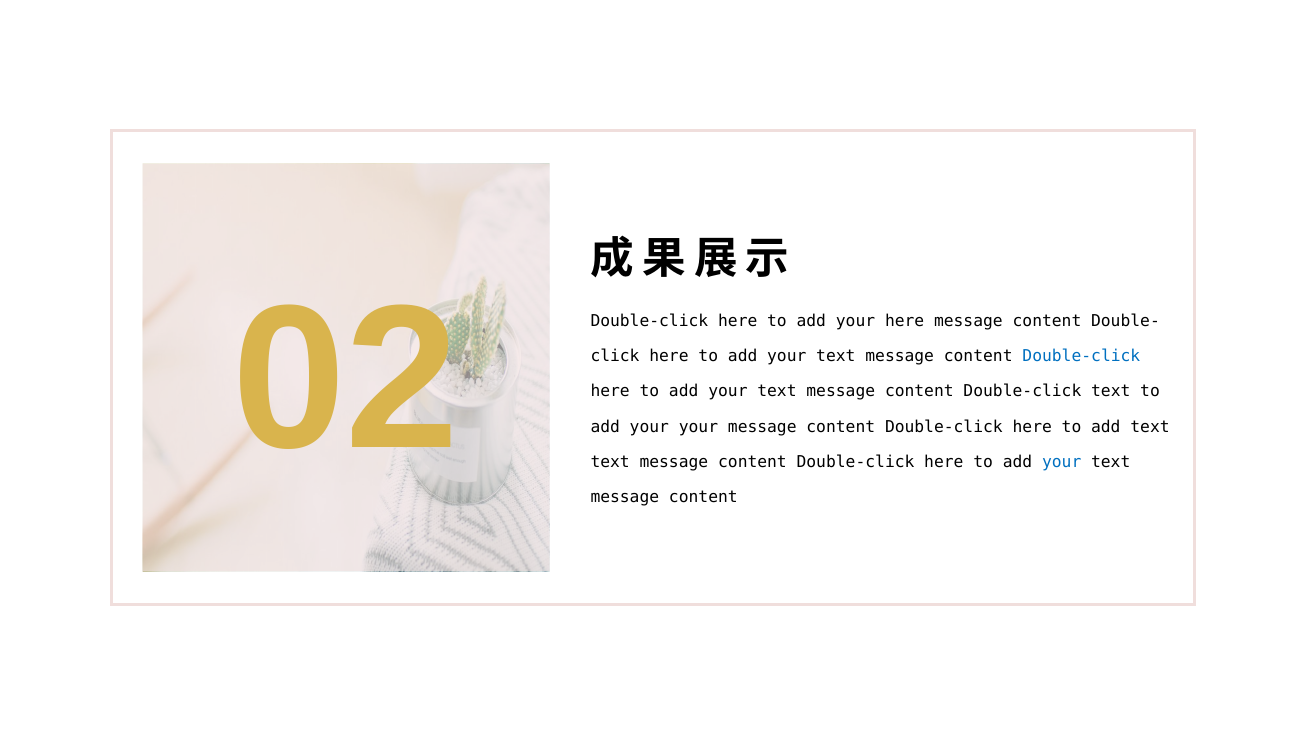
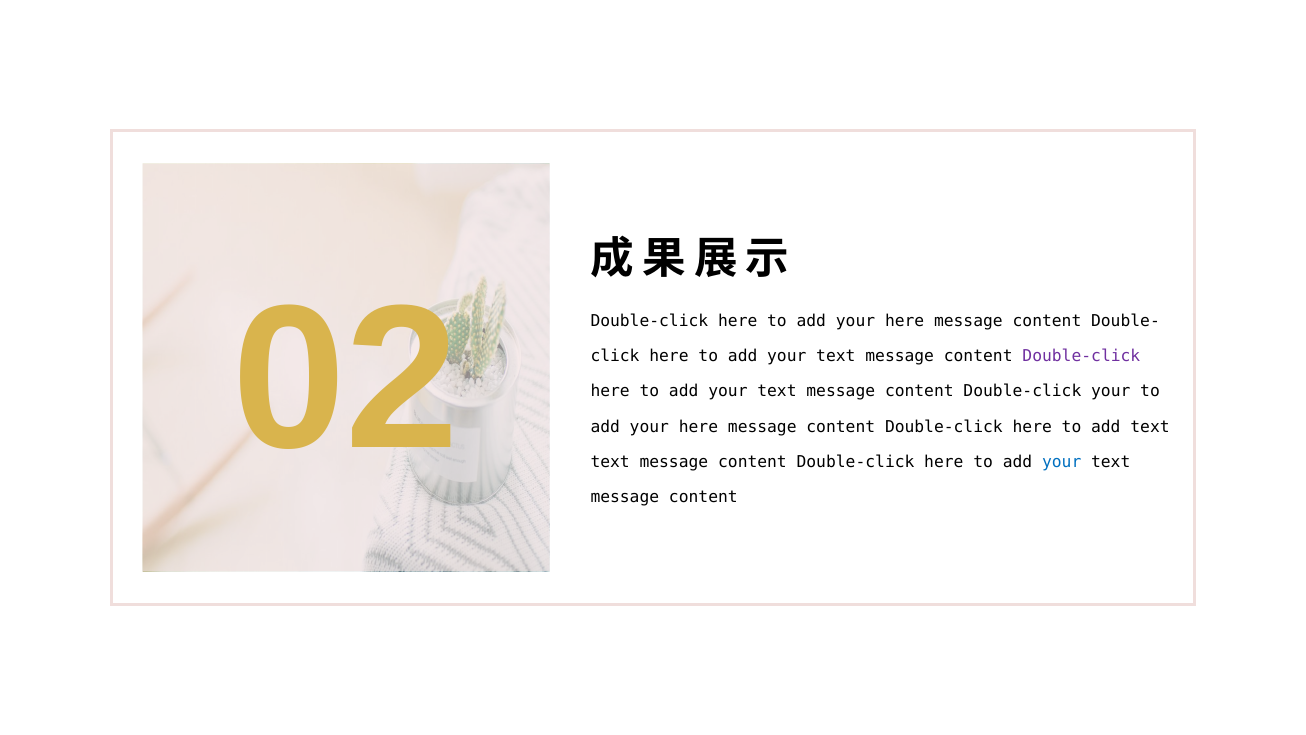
Double-click colour: blue -> purple (1081, 356)
Double-click text: text -> your (1111, 391)
your: your -> here (698, 427)
